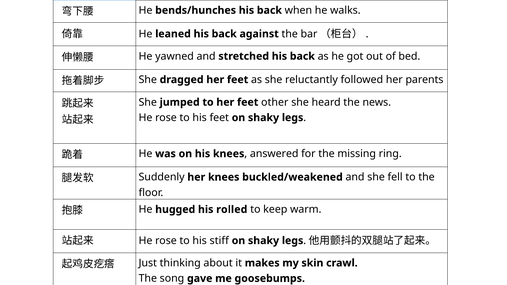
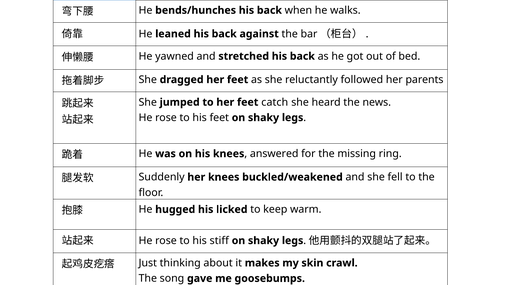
other: other -> catch (275, 102)
rolled: rolled -> licked (232, 210)
